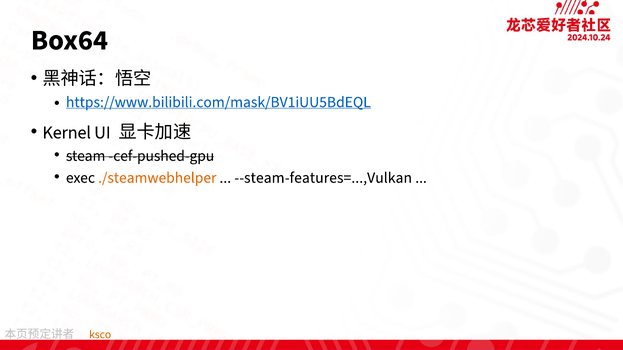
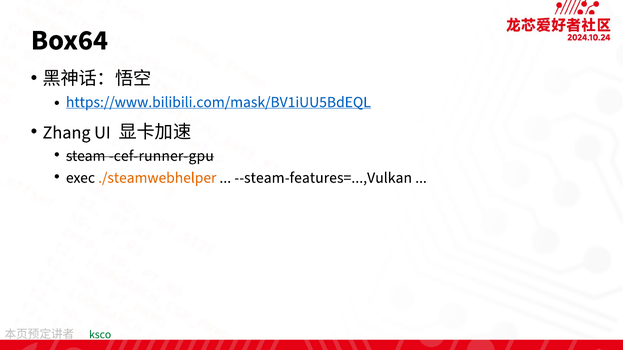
Kernel: Kernel -> Zhang (67, 133)
cef-pushed-gpu: cef-pushed-gpu -> cef-runner-gpu (161, 156)
ksco colour: orange -> green (100, 335)
